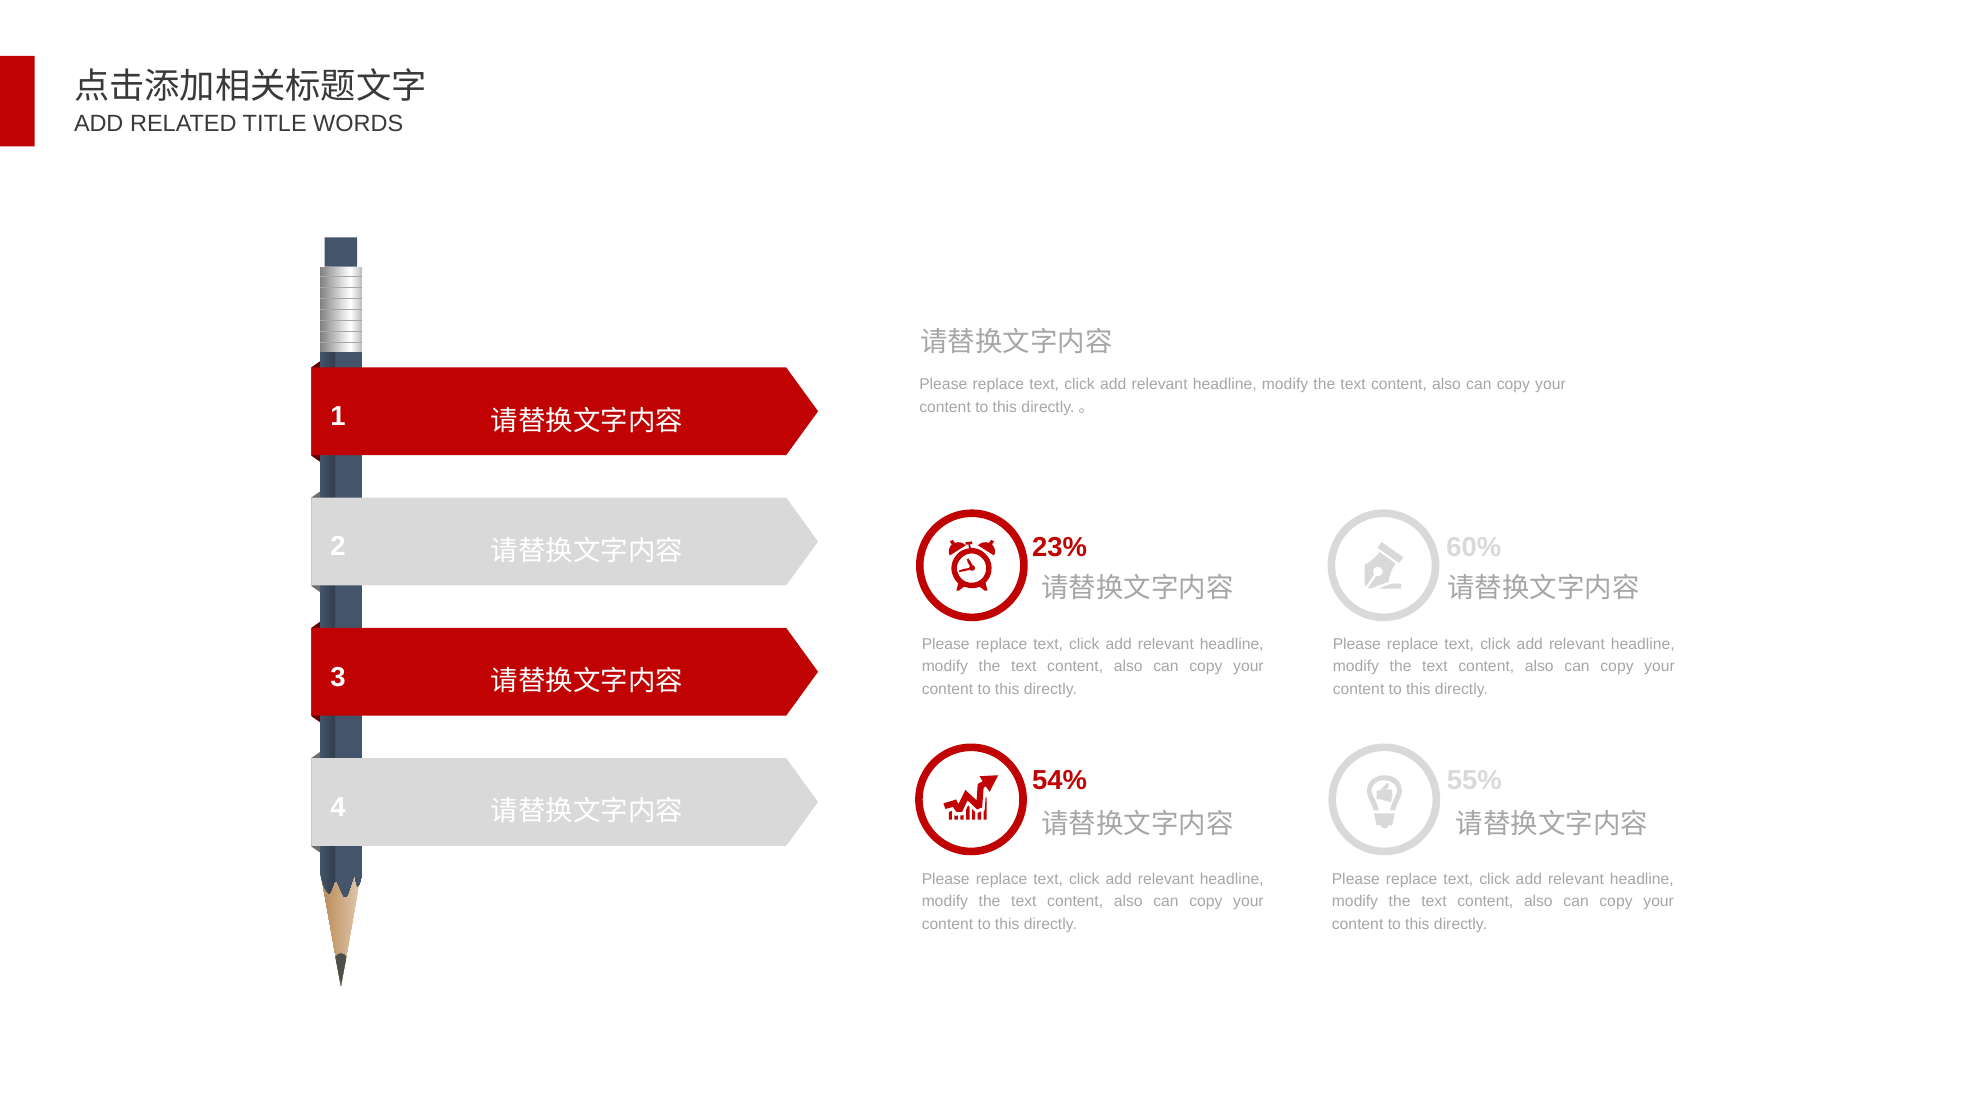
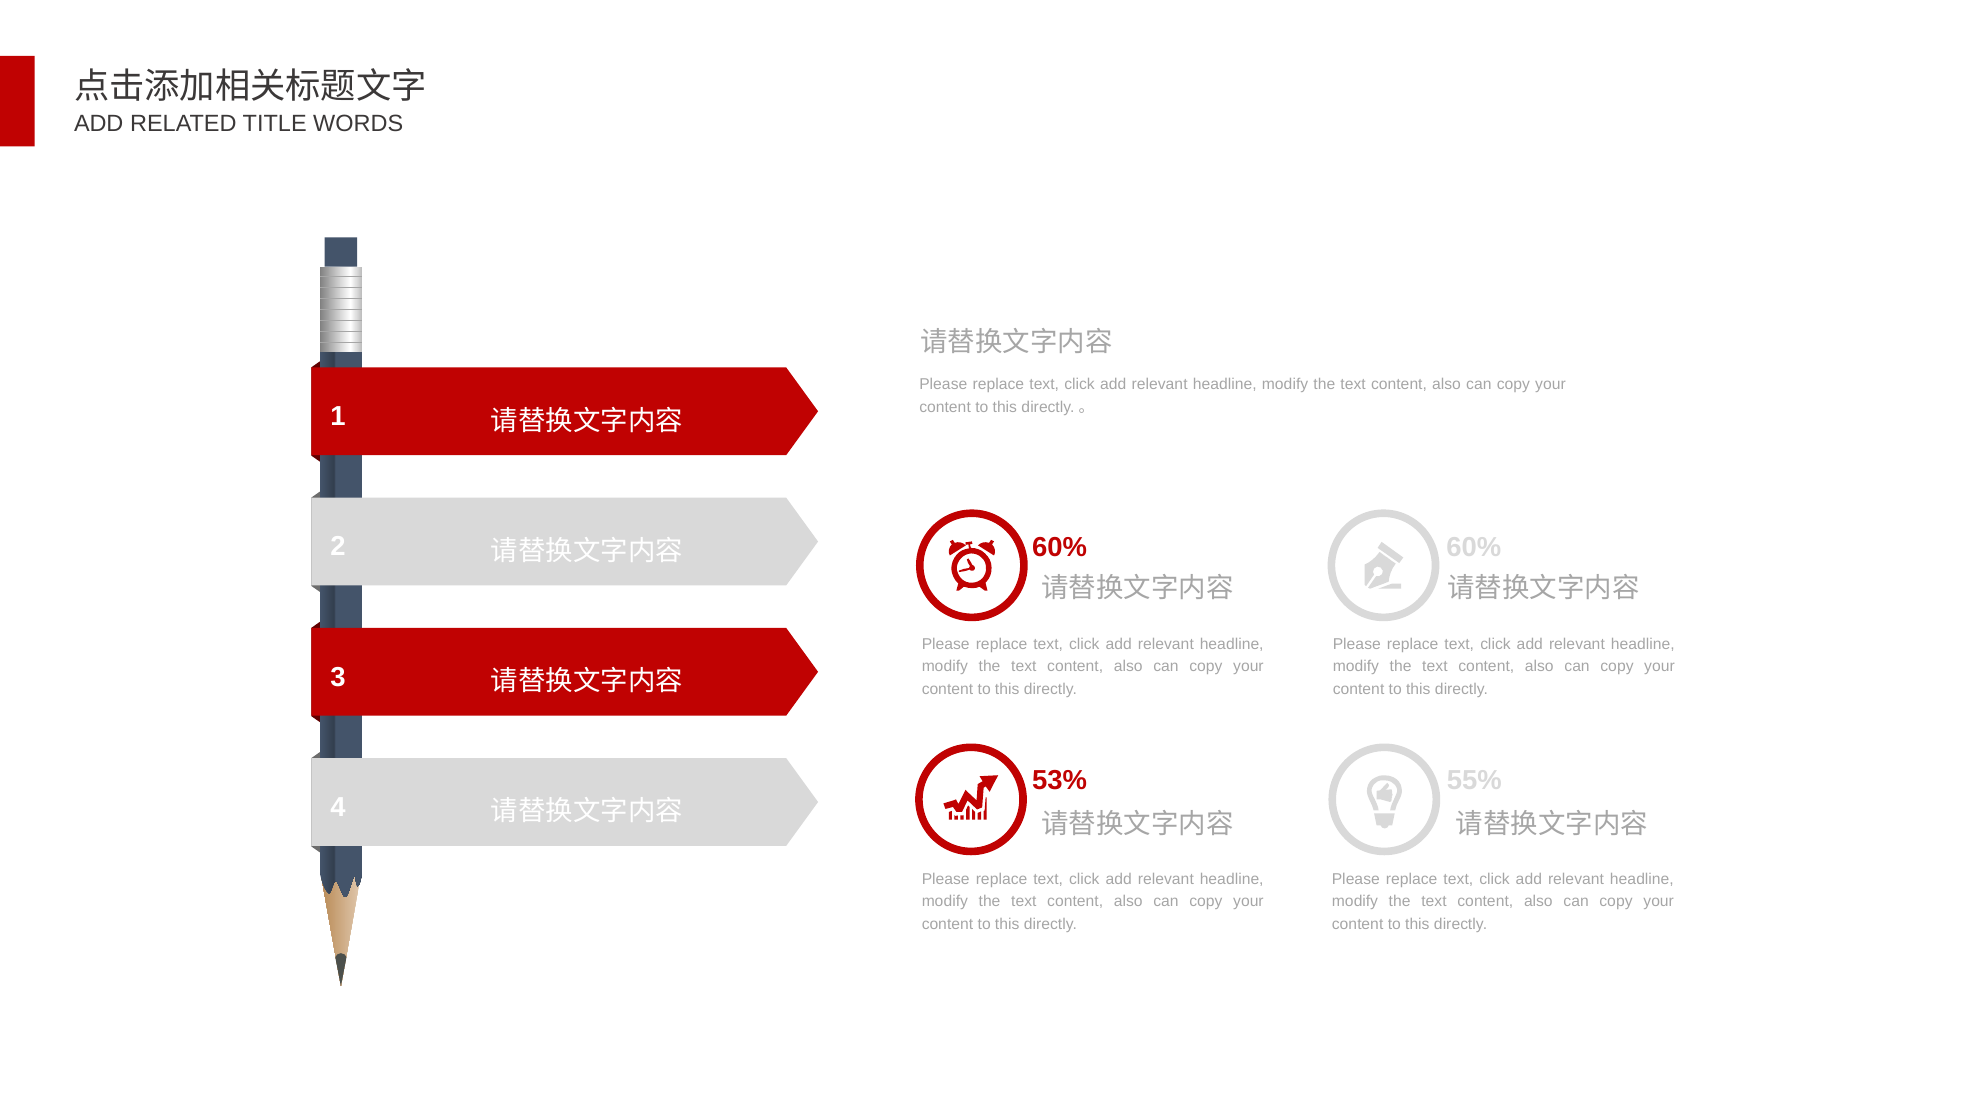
23%: 23% -> 60% (1060, 547)
54%: 54% -> 53% (1060, 780)
